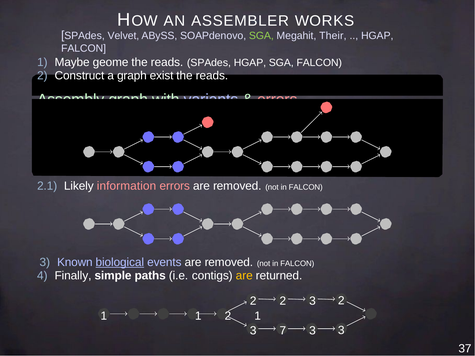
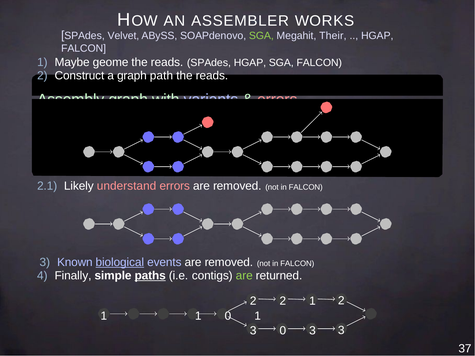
exist: exist -> path (161, 76)
information: information -> understand (127, 186)
paths underline: none -> present (150, 276)
are colour: yellow -> light green (244, 276)
2 2 3: 3 -> 1 (313, 302)
1 2: 2 -> 0 (228, 316)
3 7: 7 -> 0 (283, 331)
